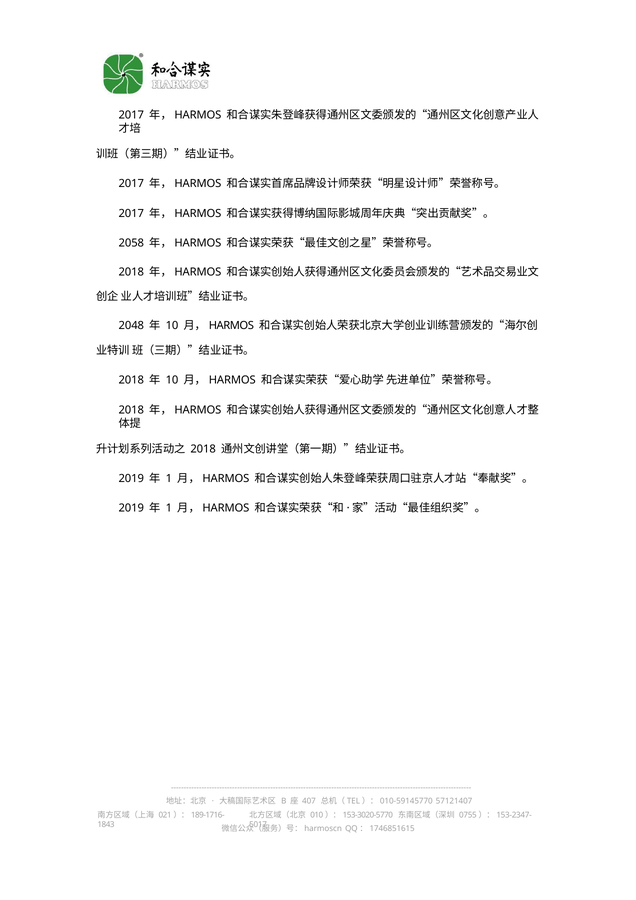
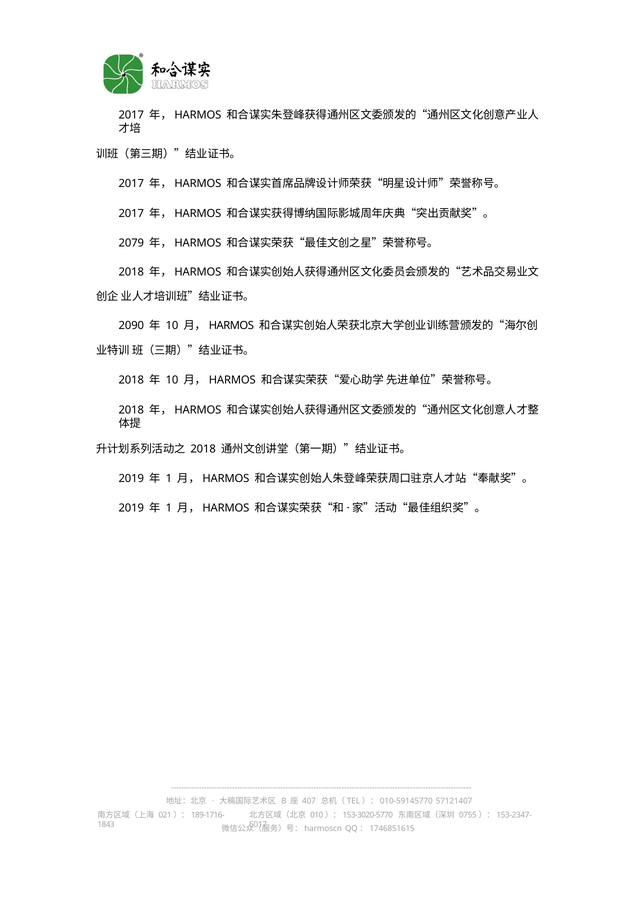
2058: 2058 -> 2079 (131, 243)
2048: 2048 -> 2090 (131, 326)
